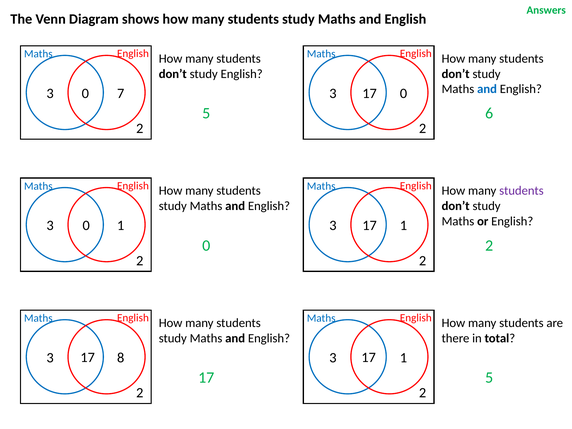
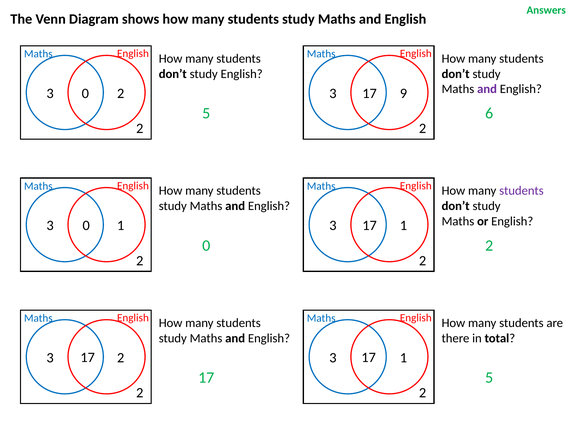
and colour: blue -> purple (487, 89)
7: 7 -> 2 (121, 93)
3 0: 0 -> 9 (403, 93)
8: 8 -> 2 (121, 358)
